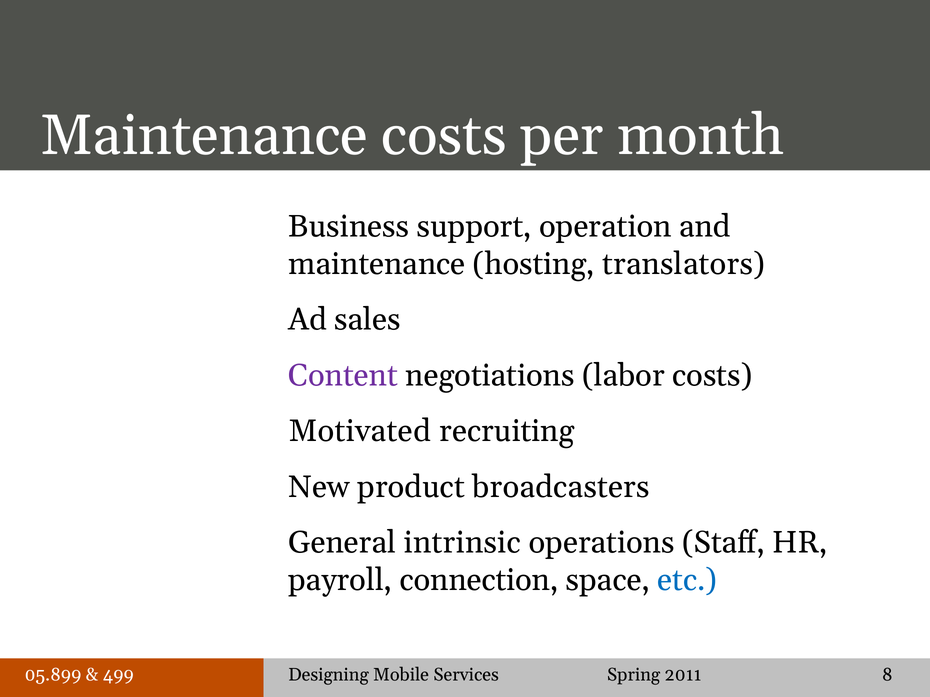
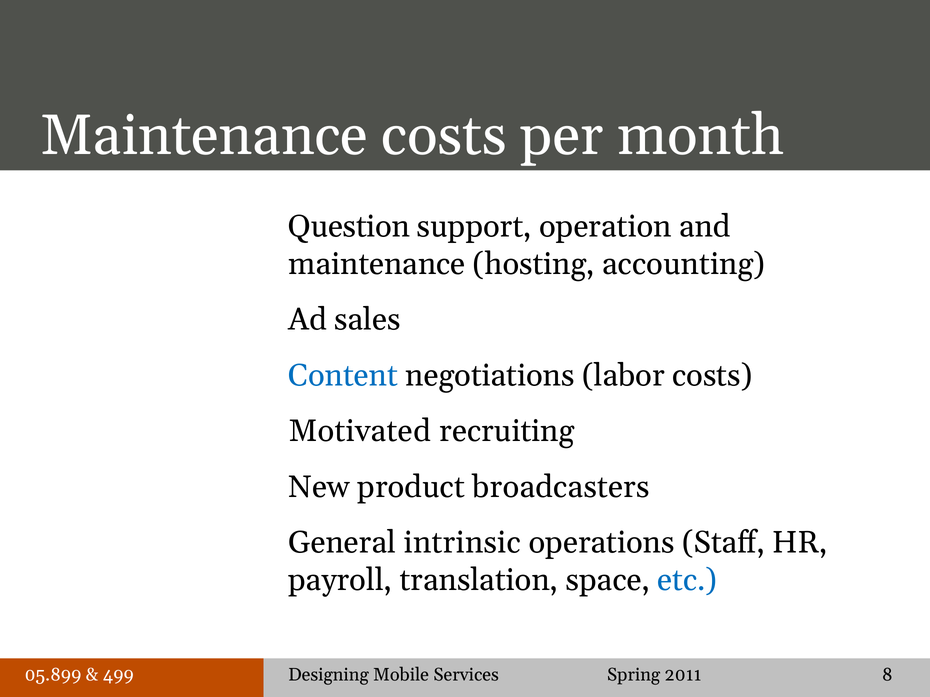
Business: Business -> Question (349, 227)
translators: translators -> accounting (684, 264)
Content colour: purple -> blue (343, 376)
connection: connection -> translation (479, 580)
